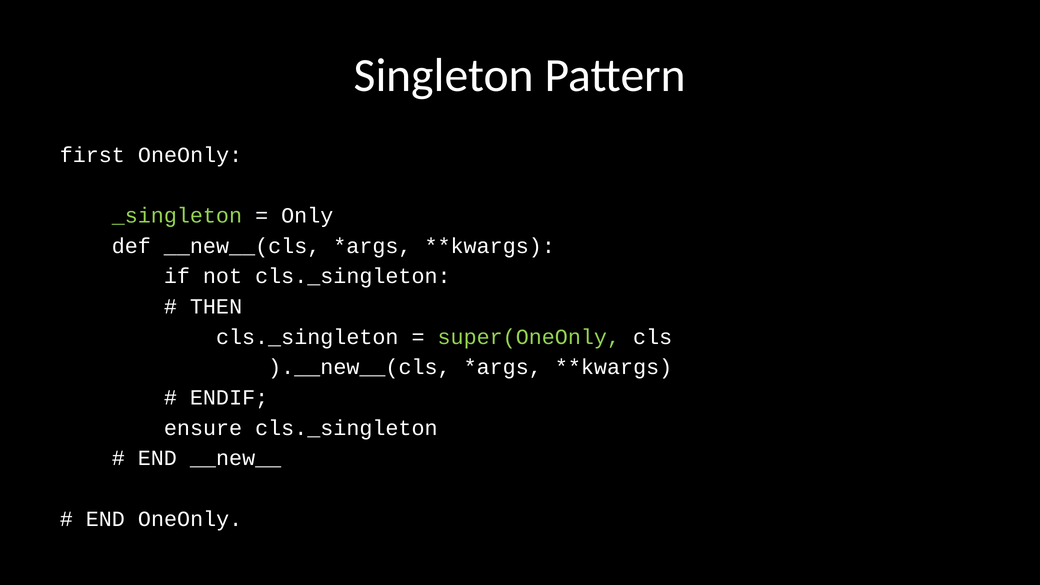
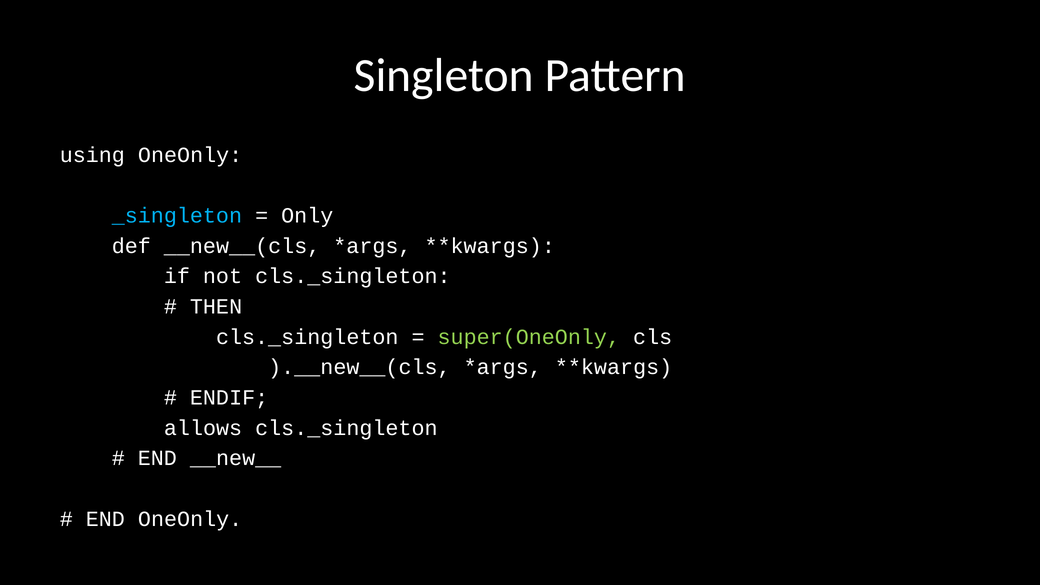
first: first -> using (92, 155)
_singleton colour: light green -> light blue (177, 216)
ensure: ensure -> allows (203, 428)
